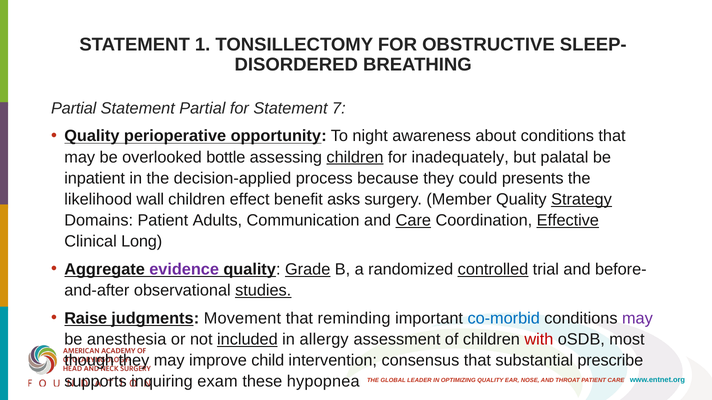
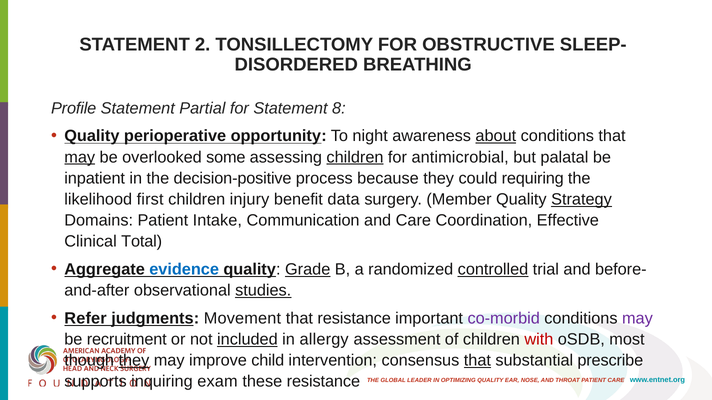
1: 1 -> 2 (203, 45)
Partial: Partial -> Profile (74, 108)
7: 7 -> 8 (339, 108)
about underline: none -> present (496, 136)
may underline: none -> present (80, 157)
bottle: bottle -> some (226, 157)
inadequately: inadequately -> antimicrobial (460, 157)
decision-applied: decision-applied -> decision-positive (233, 178)
presents: presents -> requiring (533, 178)
wall: wall -> first (150, 200)
effect: effect -> injury (250, 200)
asks: asks -> data (344, 200)
Adults: Adults -> Intake (217, 221)
Care underline: present -> none (413, 221)
Effective underline: present -> none (568, 221)
Long: Long -> Total (142, 242)
evidence colour: purple -> blue (184, 270)
Raise: Raise -> Refer (86, 319)
that reminding: reminding -> resistance (354, 319)
co-morbid colour: blue -> purple (504, 319)
anesthesia: anesthesia -> recruitment (127, 340)
they underline: none -> present (134, 361)
that underline: none -> present (477, 361)
these hypopnea: hypopnea -> resistance (323, 382)
